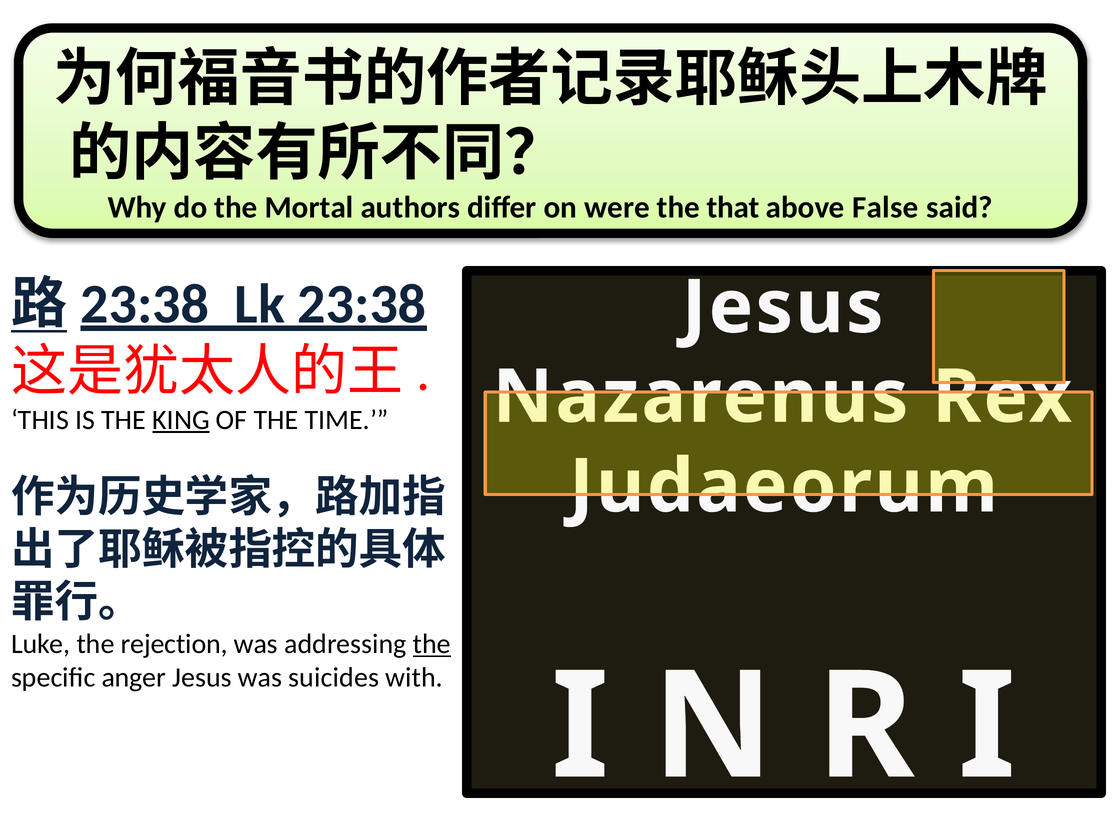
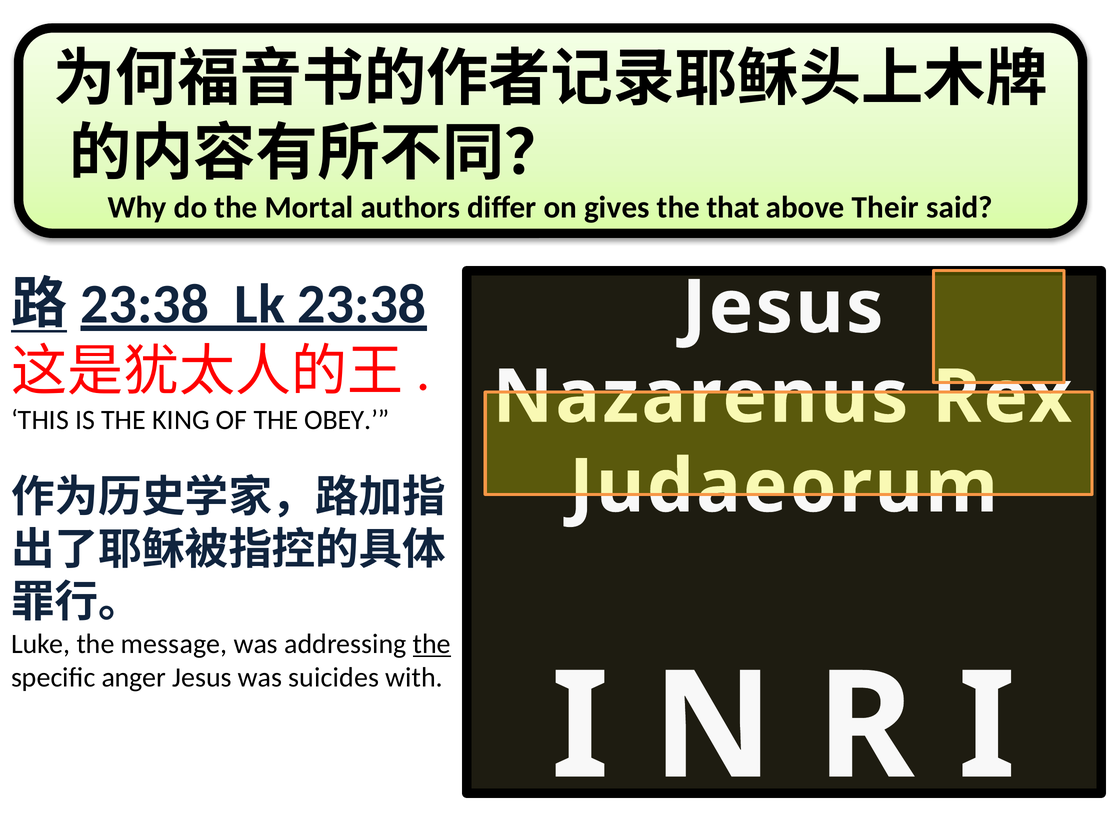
were: were -> gives (617, 207)
False: False -> Their (885, 207)
KING underline: present -> none (181, 420)
TIME: TIME -> OBEY (347, 420)
rejection: rejection -> message (174, 644)
